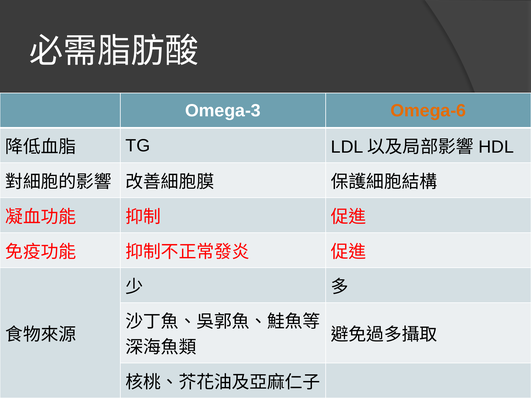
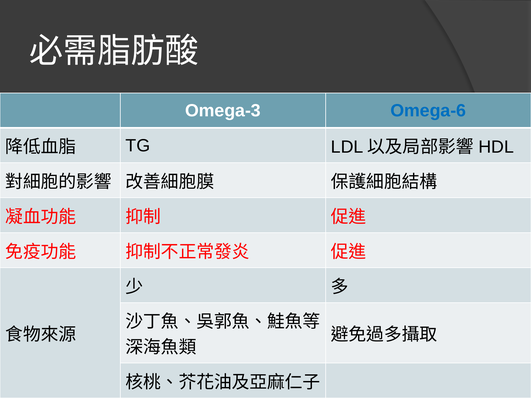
Omega-6 colour: orange -> blue (428, 111)
